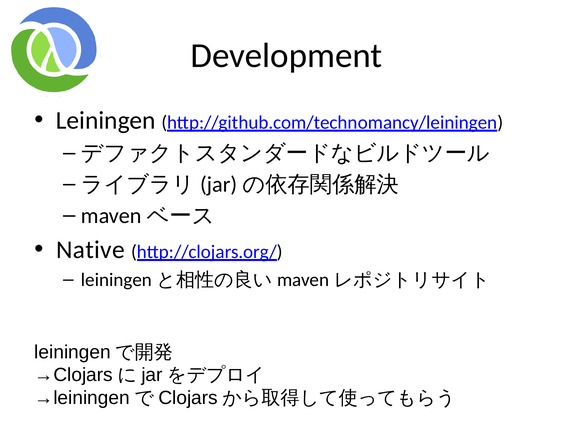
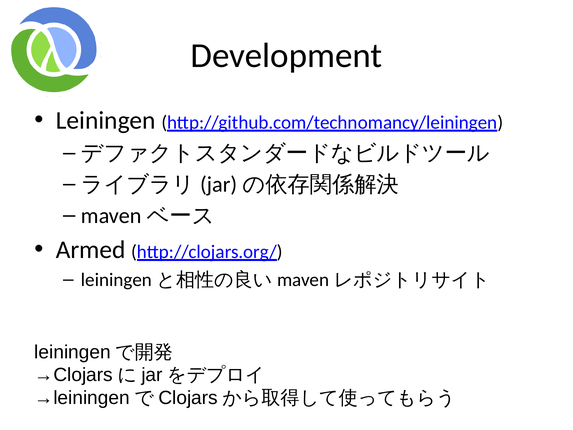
Native: Native -> Armed (91, 250)
